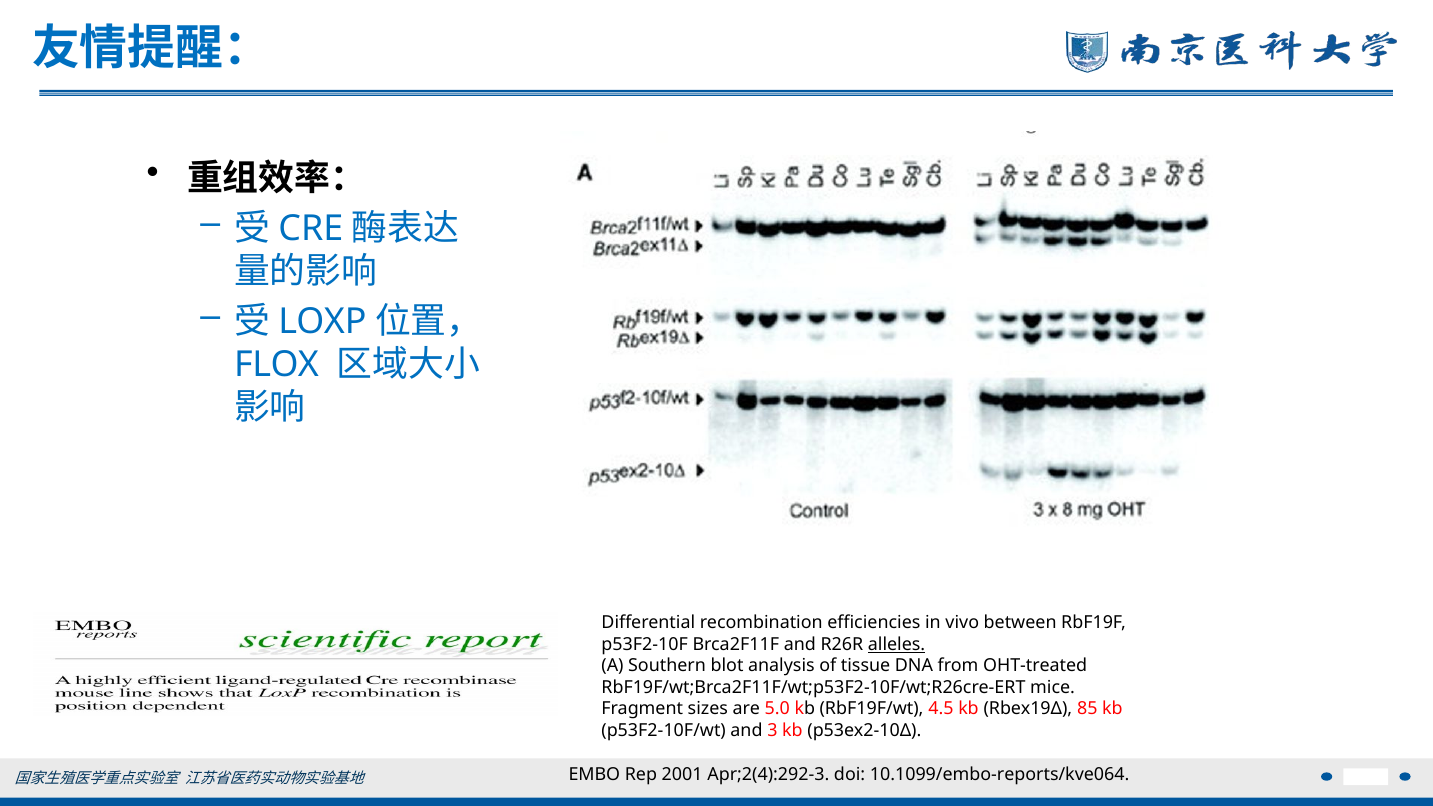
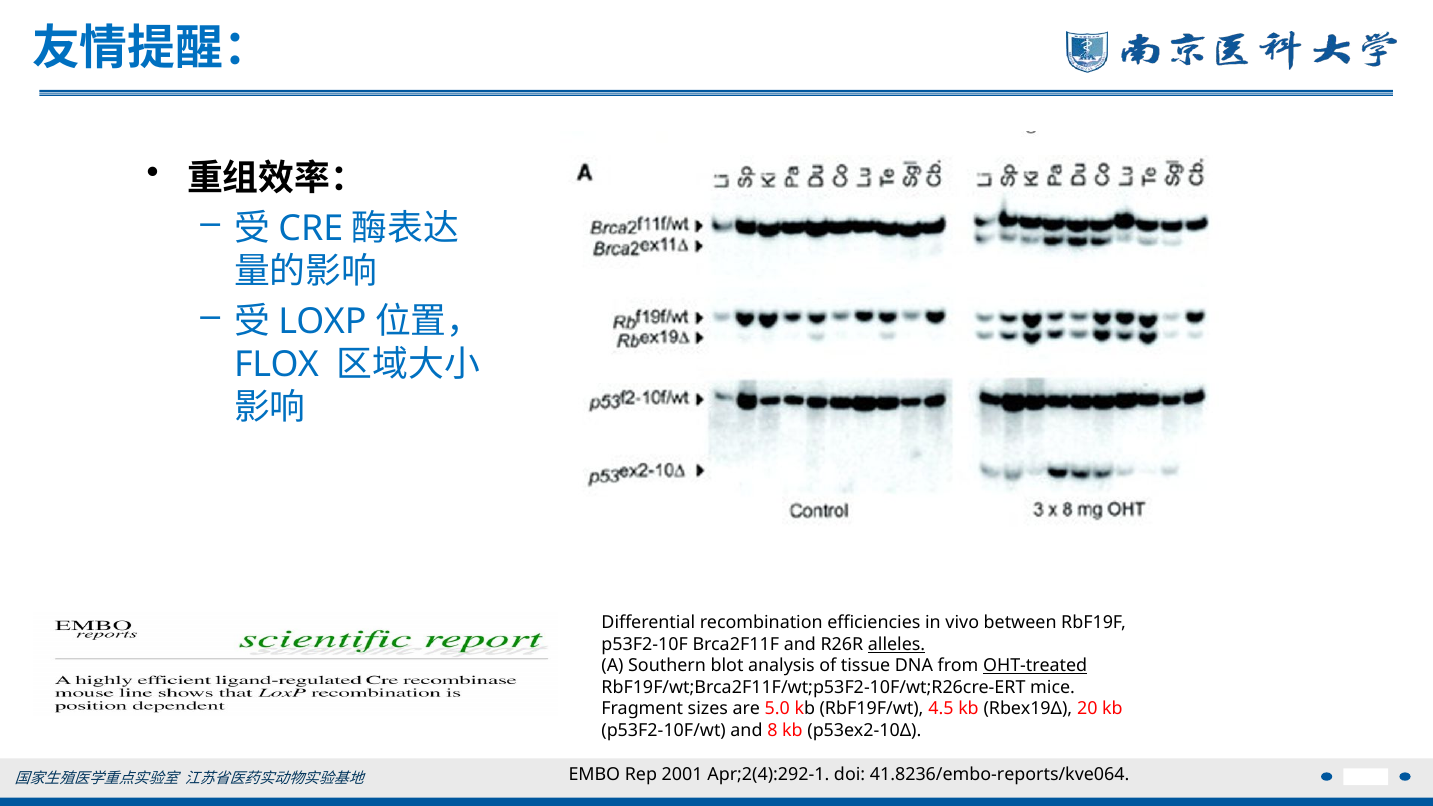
OHT‐treated underline: none -> present (1035, 666)
85: 85 -> 20 (1087, 709)
3: 3 -> 8 (772, 731)
Apr;2(4):292-3: Apr;2(4):292-3 -> Apr;2(4):292-1 (768, 774)
10.1099/embo-reports/kve064: 10.1099/embo-reports/kve064 -> 41.8236/embo-reports/kve064 (1000, 774)
